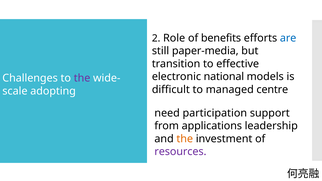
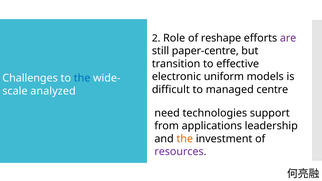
benefits: benefits -> reshape (221, 38)
are colour: blue -> purple (288, 38)
paper-media: paper-media -> paper-centre (205, 51)
national: national -> uniform (224, 77)
the colour: purple -> blue (82, 78)
adopting: adopting -> analyzed (53, 91)
participation: participation -> technologies (215, 113)
